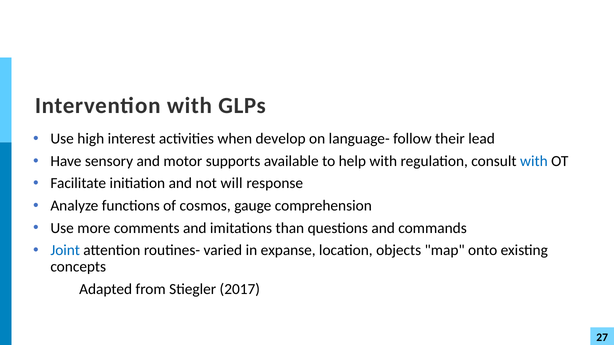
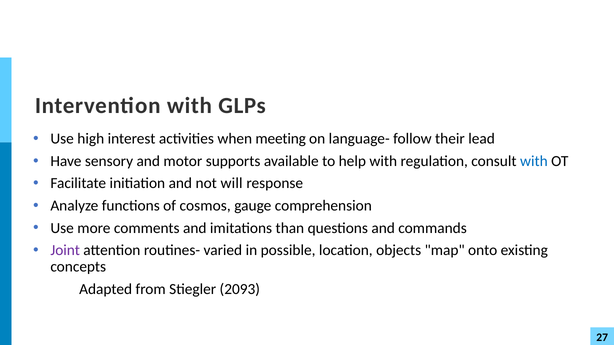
develop: develop -> meeting (281, 139)
Joint colour: blue -> purple (65, 251)
expanse: expanse -> possible (288, 251)
2017: 2017 -> 2093 (240, 290)
